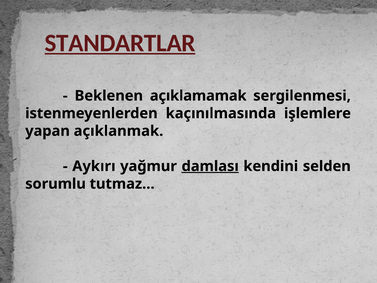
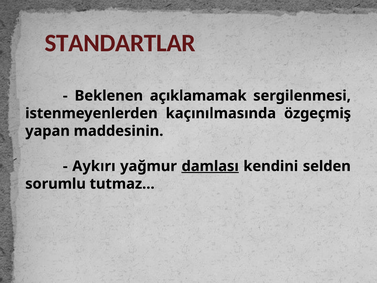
STANDARTLAR underline: present -> none (120, 43)
işlemlere: işlemlere -> özgeçmiş (318, 113)
açıklanmak: açıklanmak -> maddesinin (119, 131)
